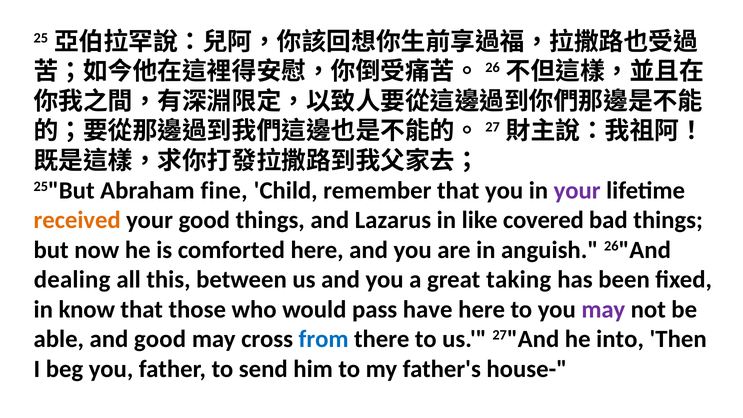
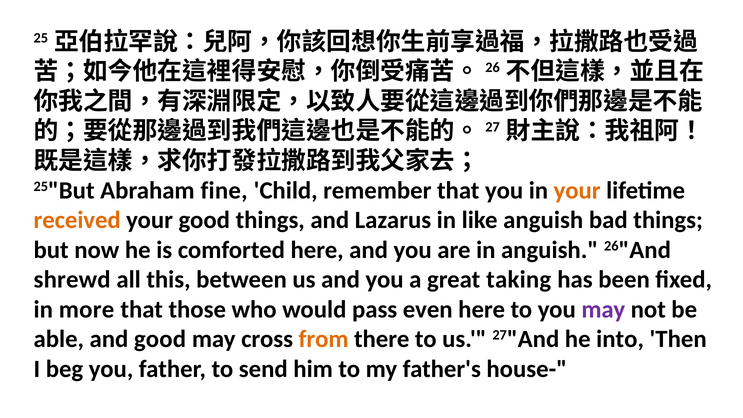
your colour: purple -> orange (577, 191)
like covered: covered -> anguish (543, 220)
dealing: dealing -> shrewd (72, 280)
know: know -> more (87, 309)
have: have -> even (428, 309)
from colour: blue -> orange (324, 339)
